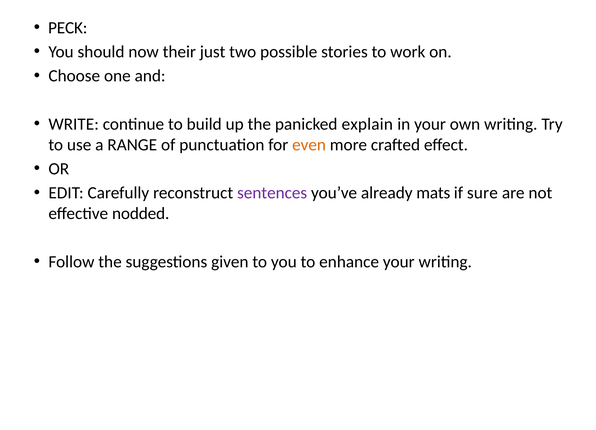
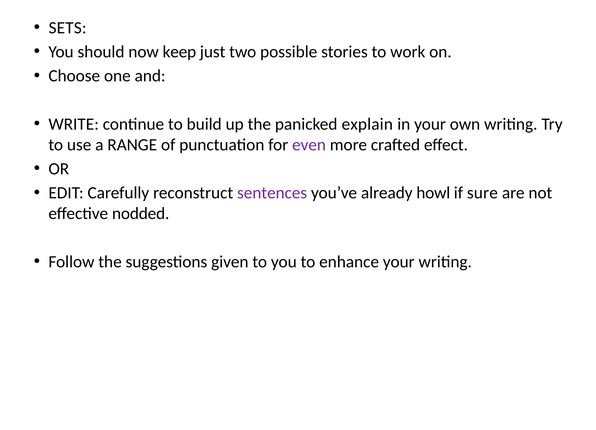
PECK: PECK -> SETS (68, 28)
their: their -> keep (179, 52)
even colour: orange -> purple (309, 145)
mats: mats -> howl (433, 193)
